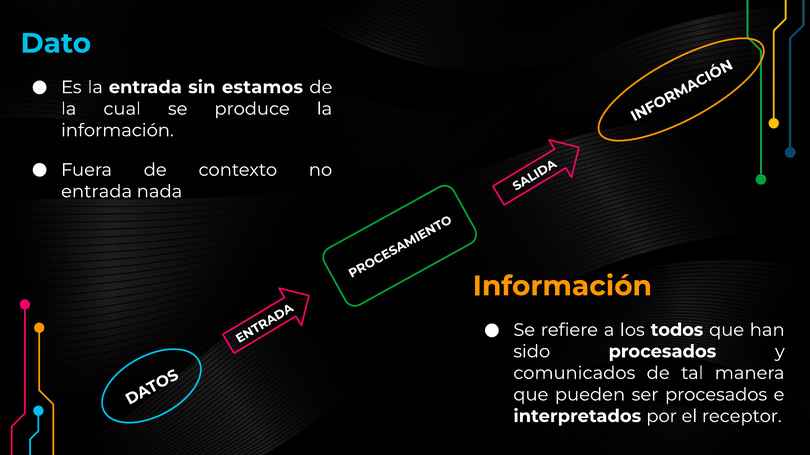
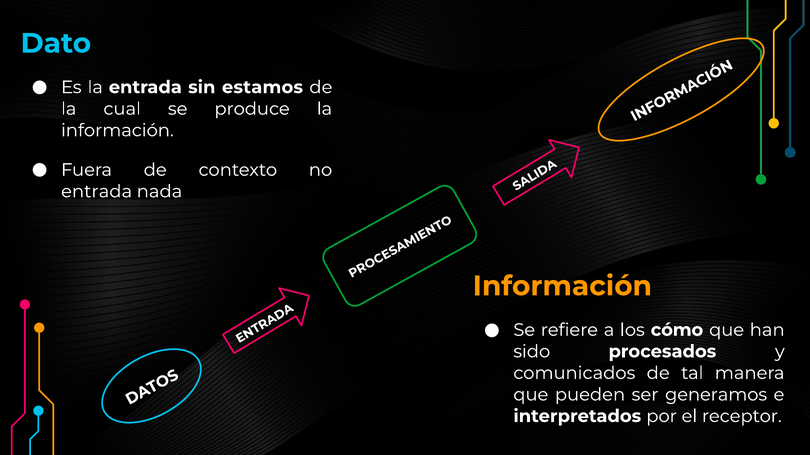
todos: todos -> cómo (677, 330)
ser procesados: procesados -> generamos (716, 395)
